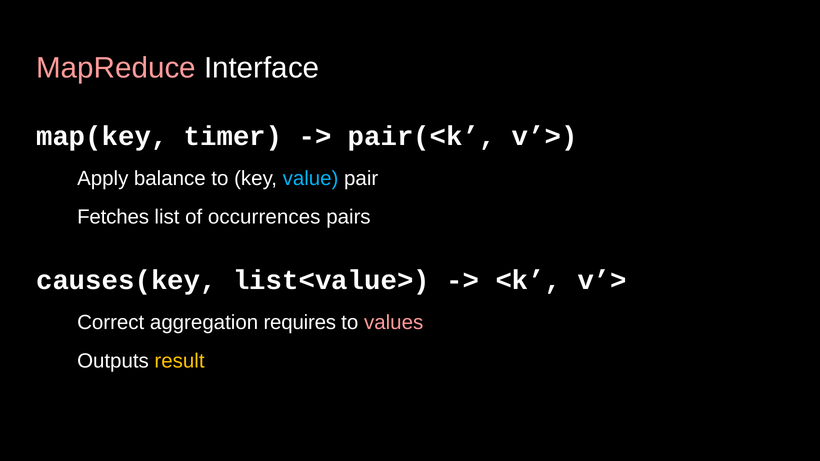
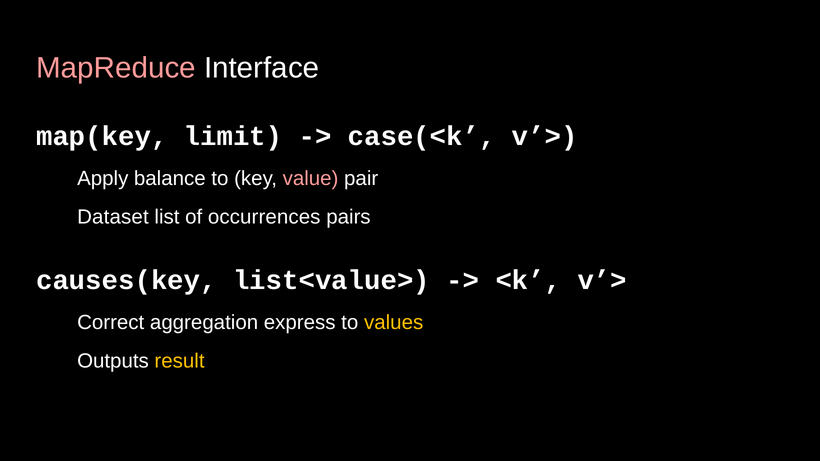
timer: timer -> limit (233, 136)
pair(<k: pair(<k -> case(<k (422, 136)
value colour: light blue -> pink (311, 179)
Fetches: Fetches -> Dataset (113, 217)
requires: requires -> express (300, 323)
values colour: pink -> yellow (394, 323)
